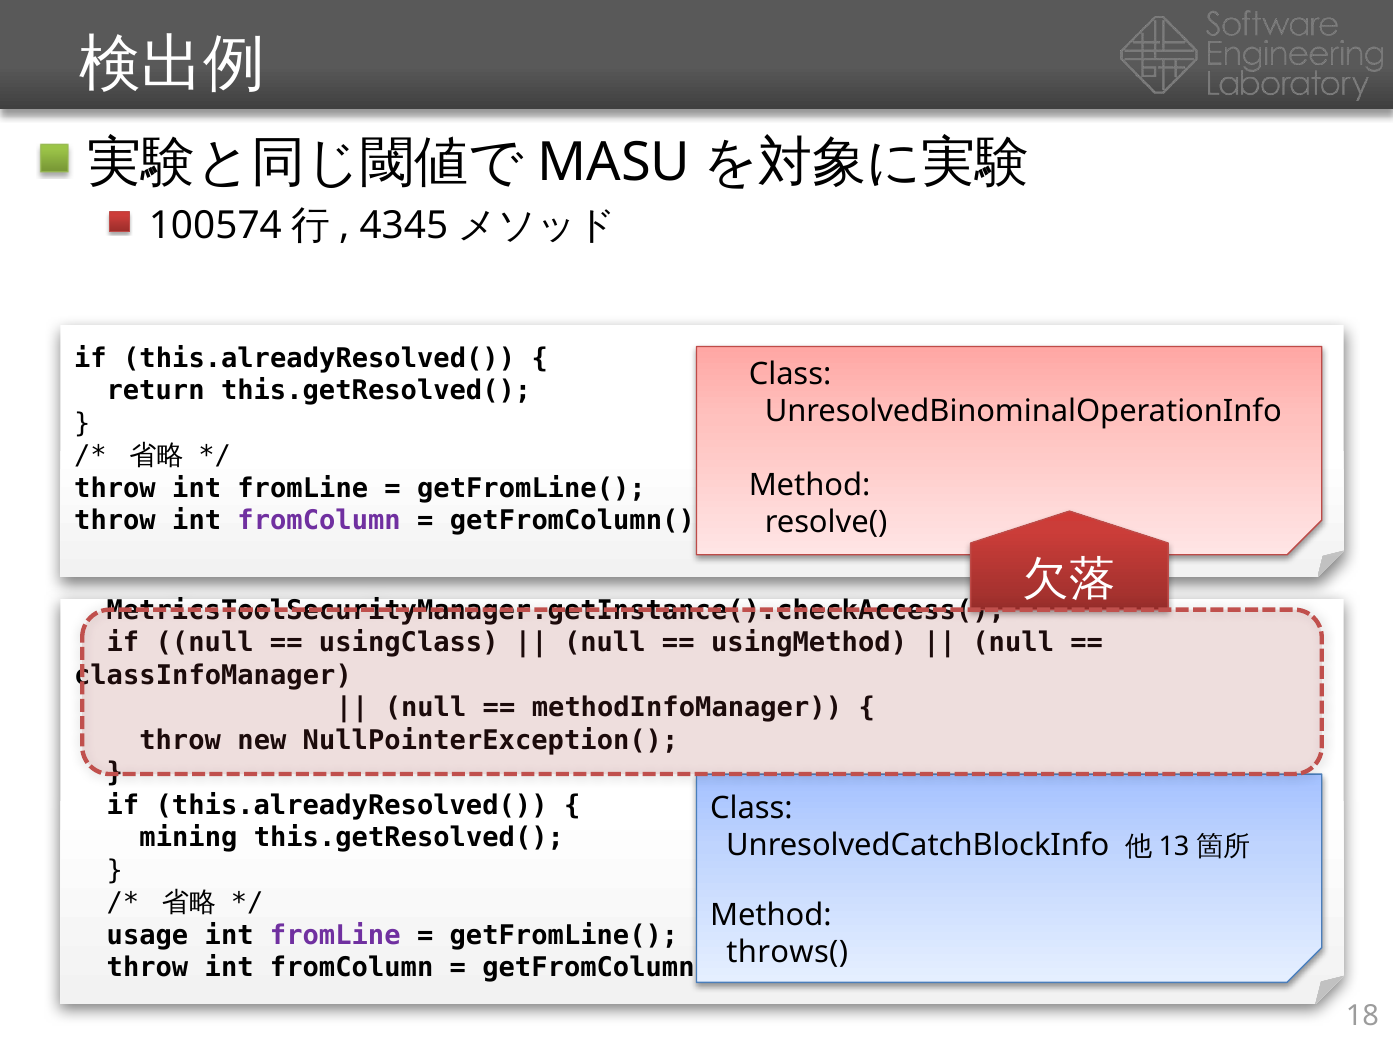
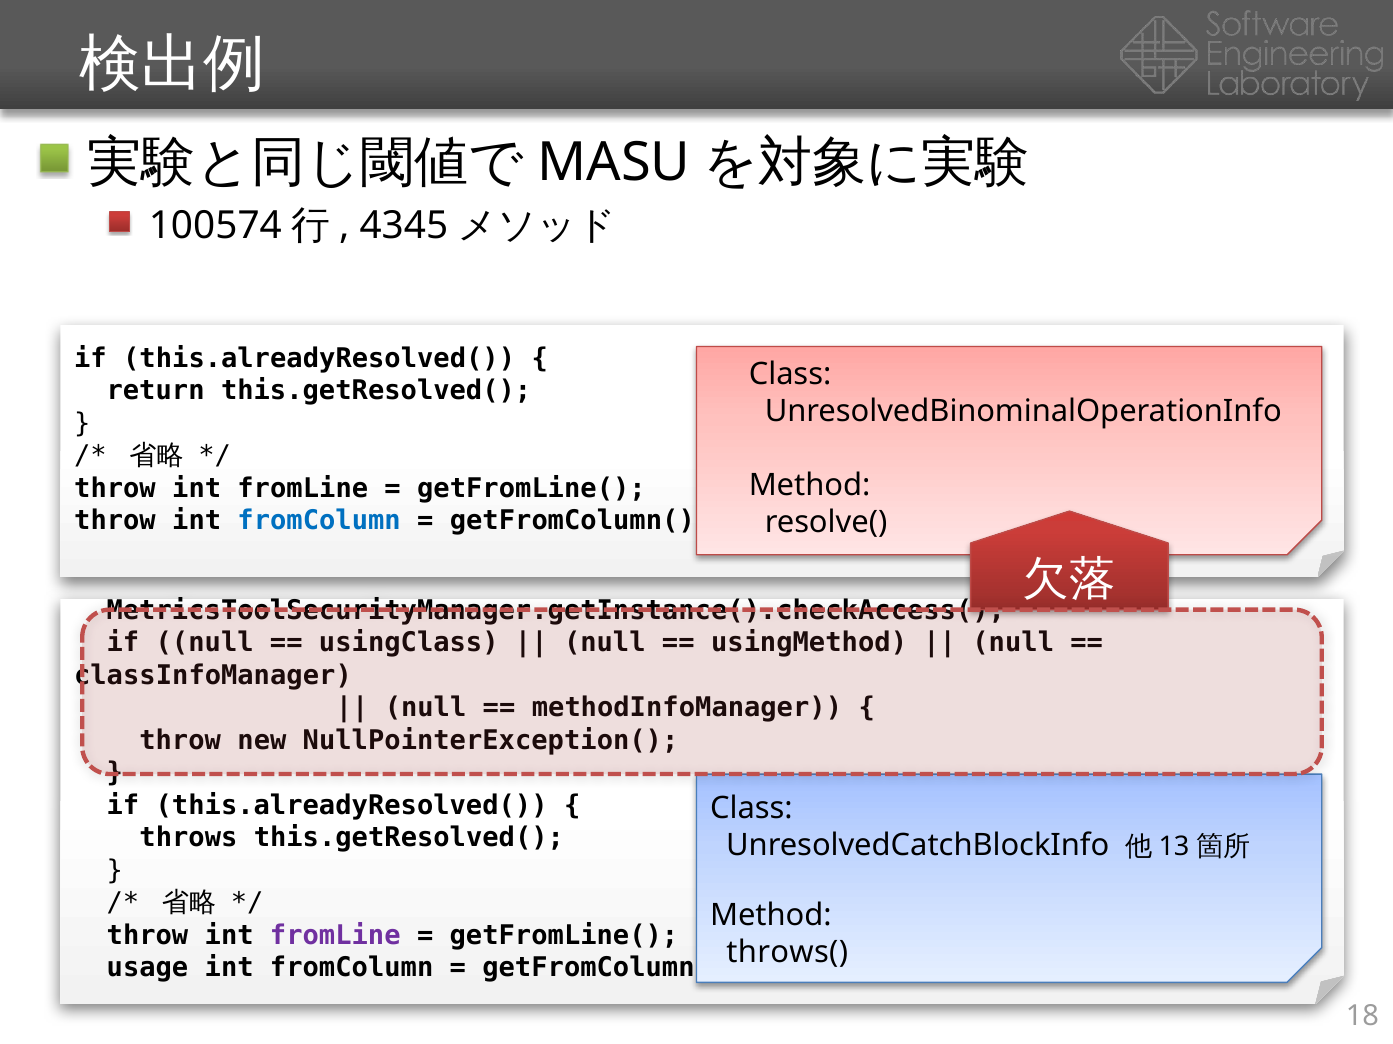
fromColumn colour: purple -> blue (319, 521)
mining: mining -> throws (188, 839)
usage: usage -> throw (147, 936)
throw: throw -> usage (147, 969)
